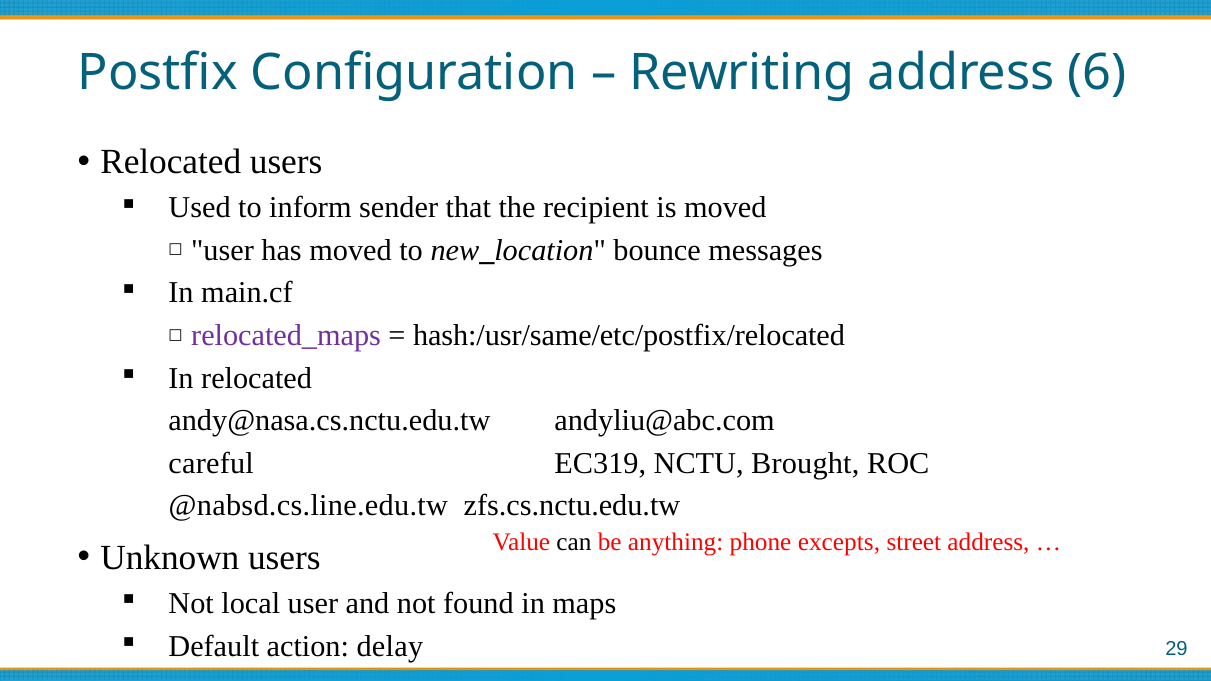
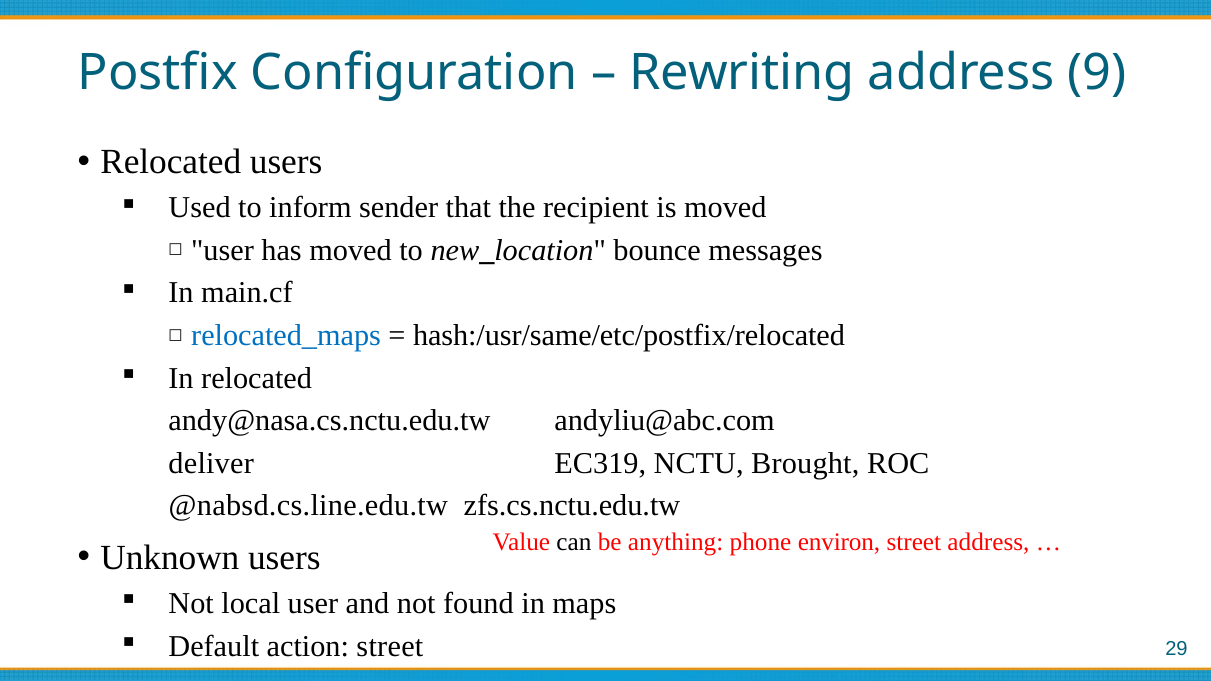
6: 6 -> 9 (1097, 73)
relocated_maps colour: purple -> blue (286, 336)
careful: careful -> deliver (211, 463)
excepts: excepts -> environ (839, 542)
action delay: delay -> street (390, 646)
